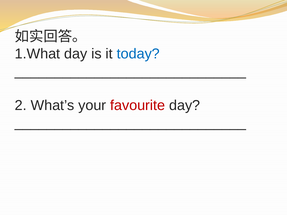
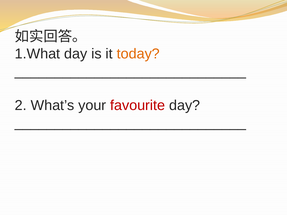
today colour: blue -> orange (138, 54)
